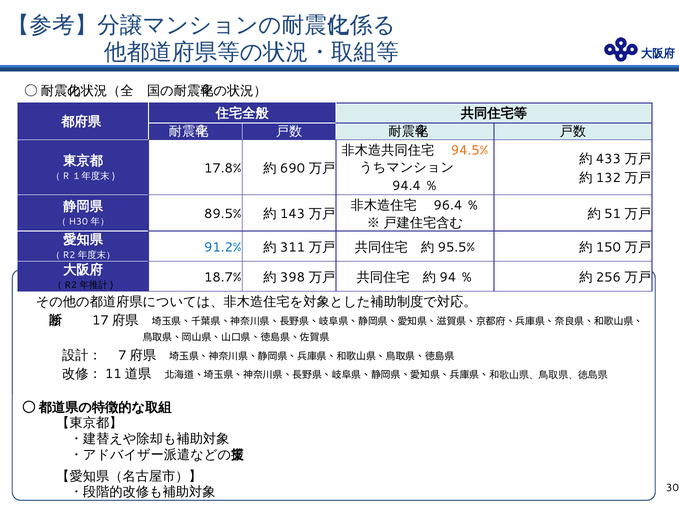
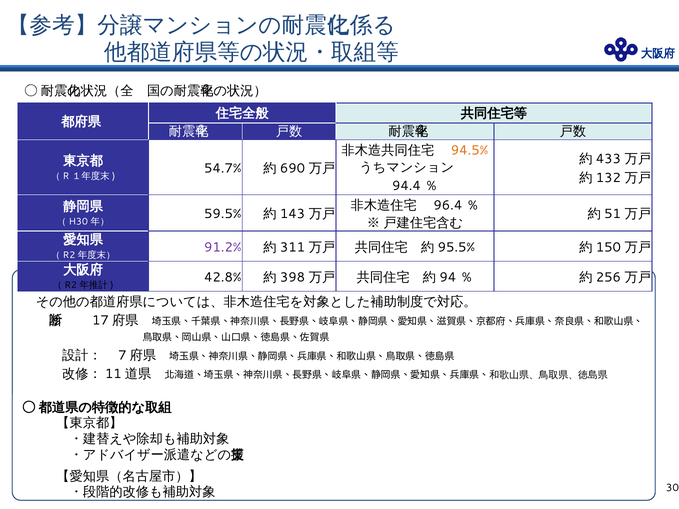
17.8%: 17.8% -> 54.7% (223, 168)
89.5%: 89.5% -> 59.5% (223, 214)
91.2% colour: blue -> purple (223, 247)
18.7%: 18.7% -> 42.8% (223, 277)
